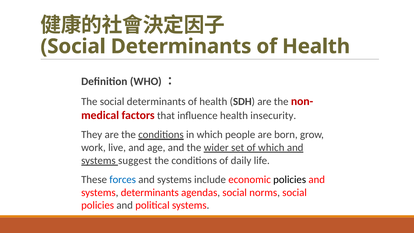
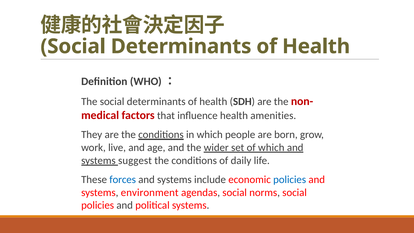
insecurity: insecurity -> amenities (273, 115)
policies colour: black -> blue (290, 179)
systems determinants: determinants -> environment (150, 192)
